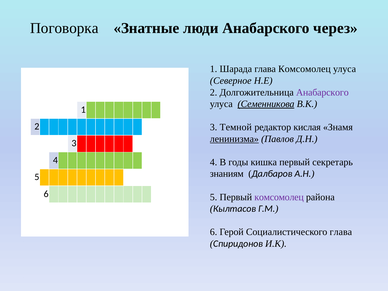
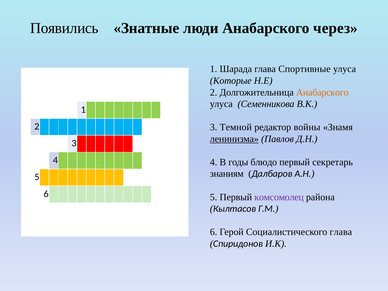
Поговорка: Поговорка -> Появились (64, 28)
глава Комсомолец: Комсомолец -> Спортивные (304, 69)
Северное: Северное -> Которые (231, 81)
Анабарского colour: purple -> orange (322, 92)
Семенникова underline: present -> none (266, 104)
кислая: кислая -> войны (307, 127)
кишка: кишка -> блюдо (264, 162)
